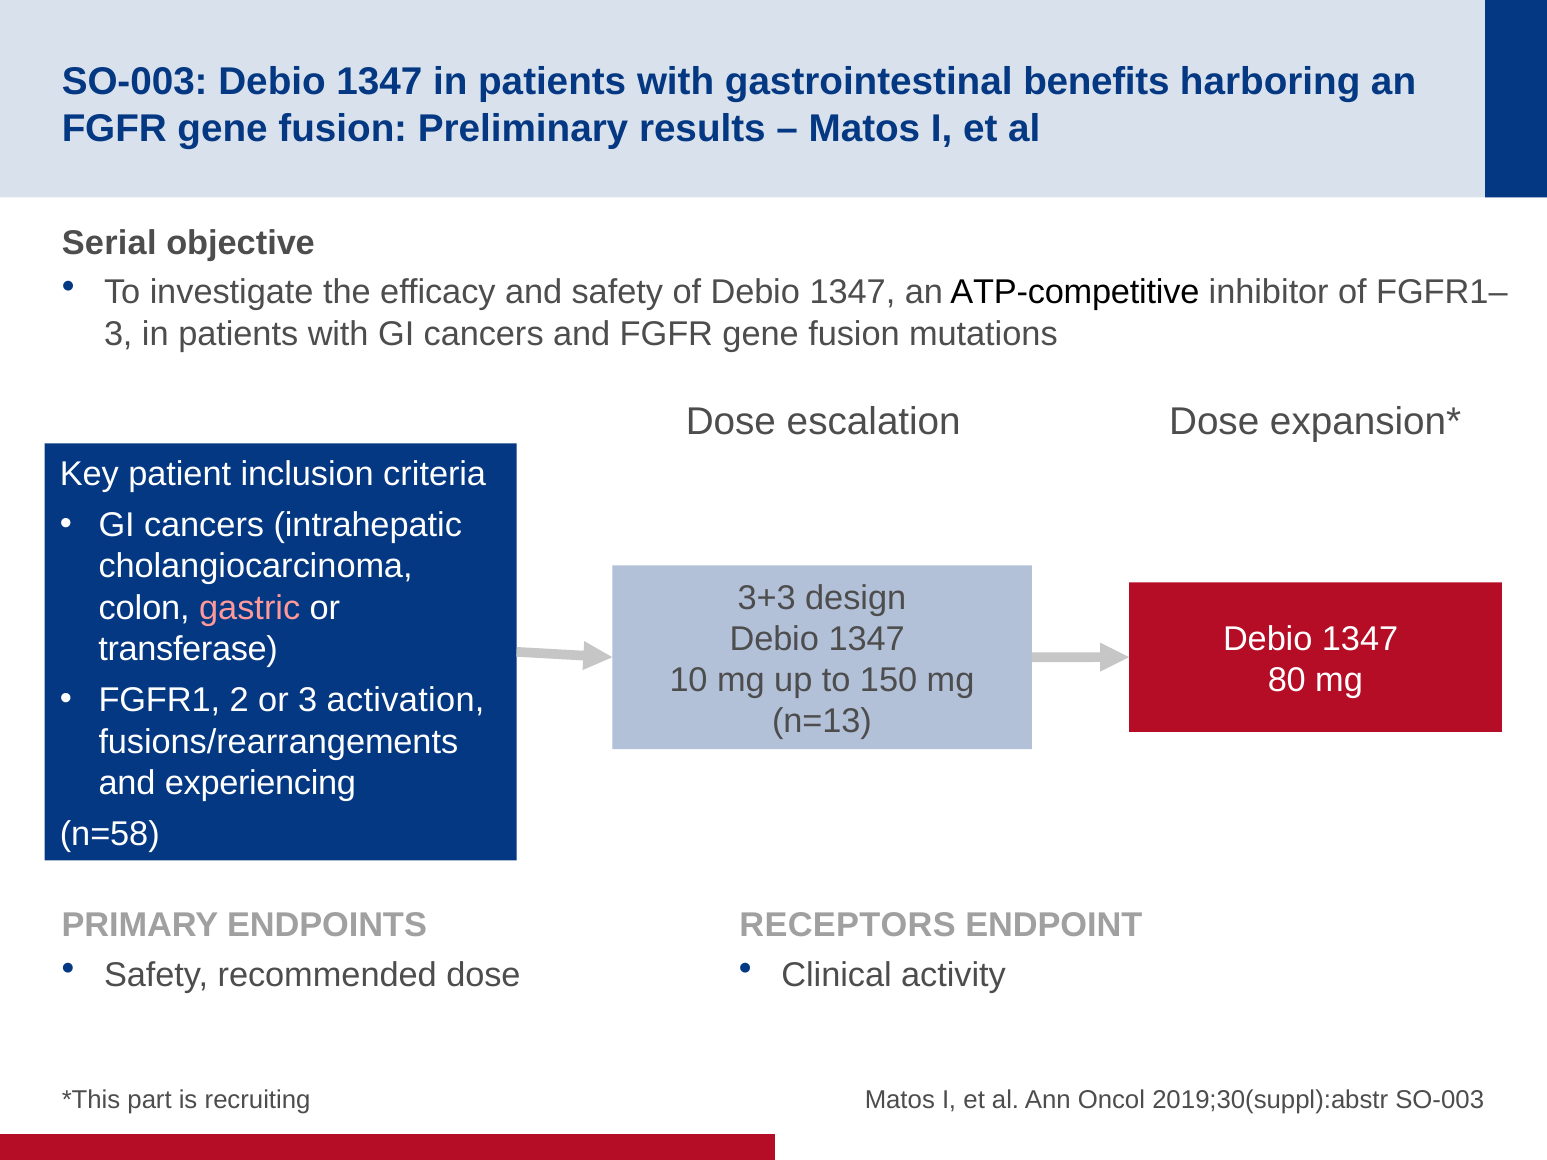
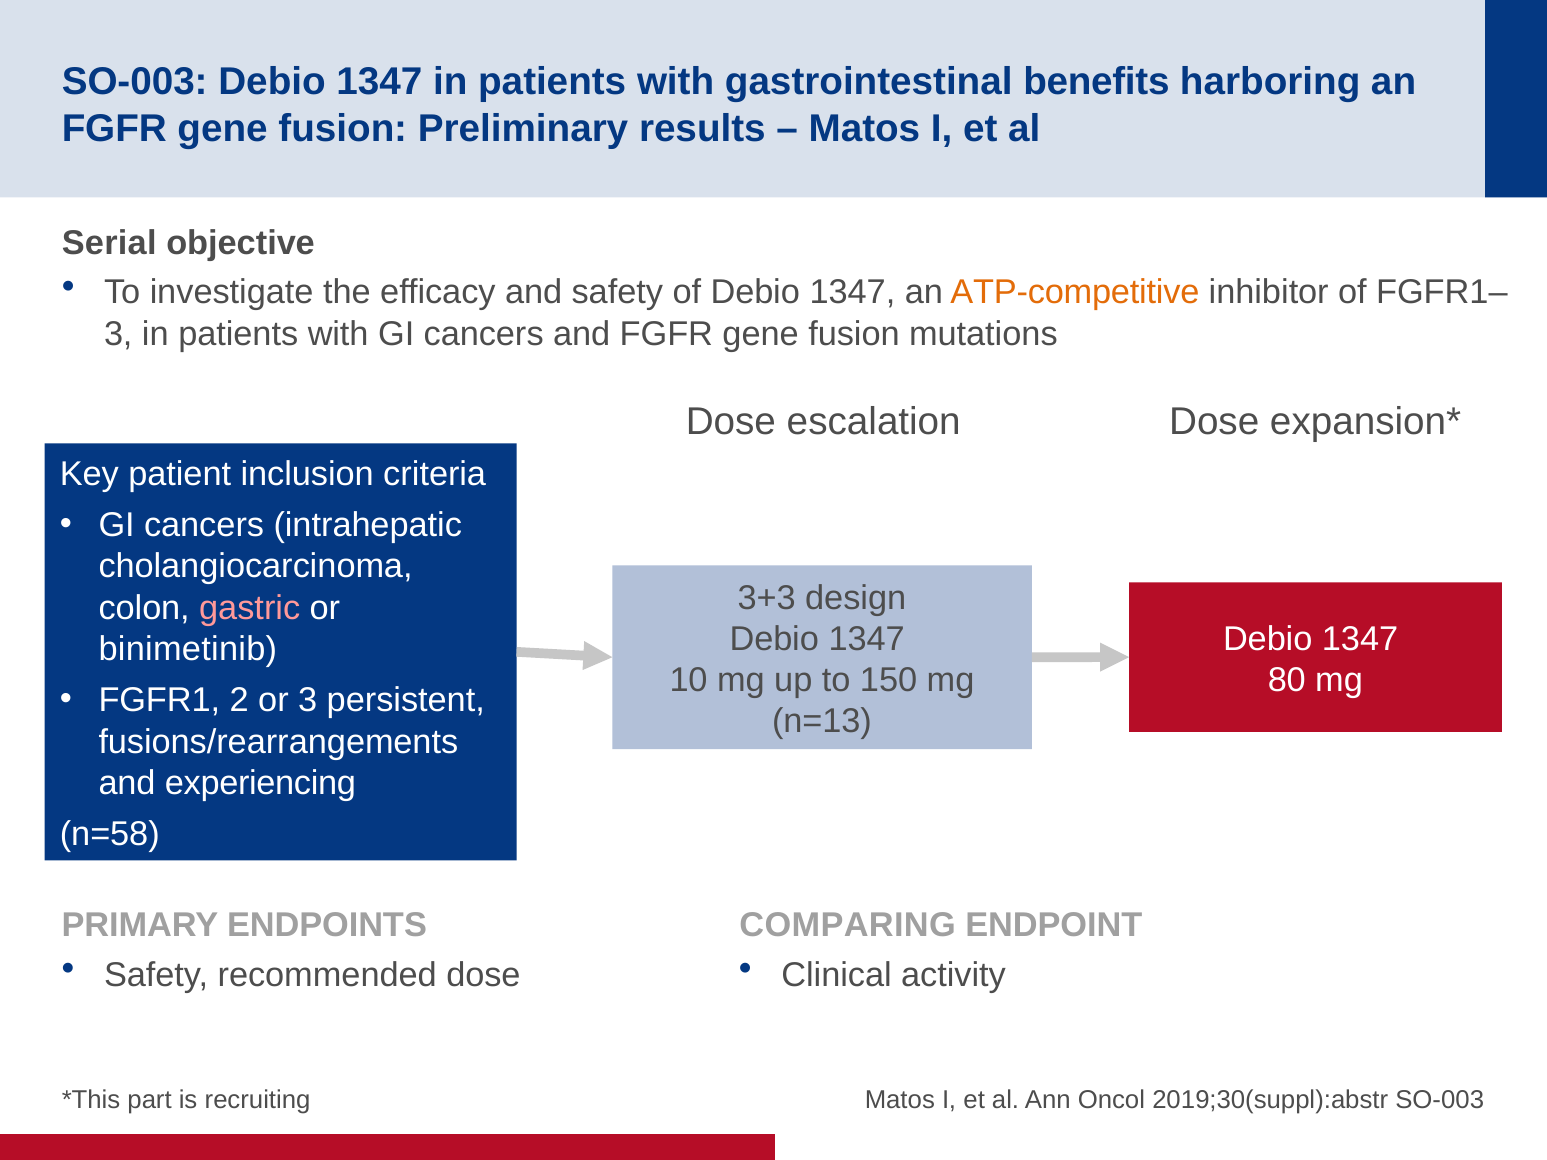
ATP-competitive colour: black -> orange (1075, 293)
transferase: transferase -> binimetinib (188, 649)
activation: activation -> persistent (406, 701)
RECEPTORS: RECEPTORS -> COMPARING (848, 925)
